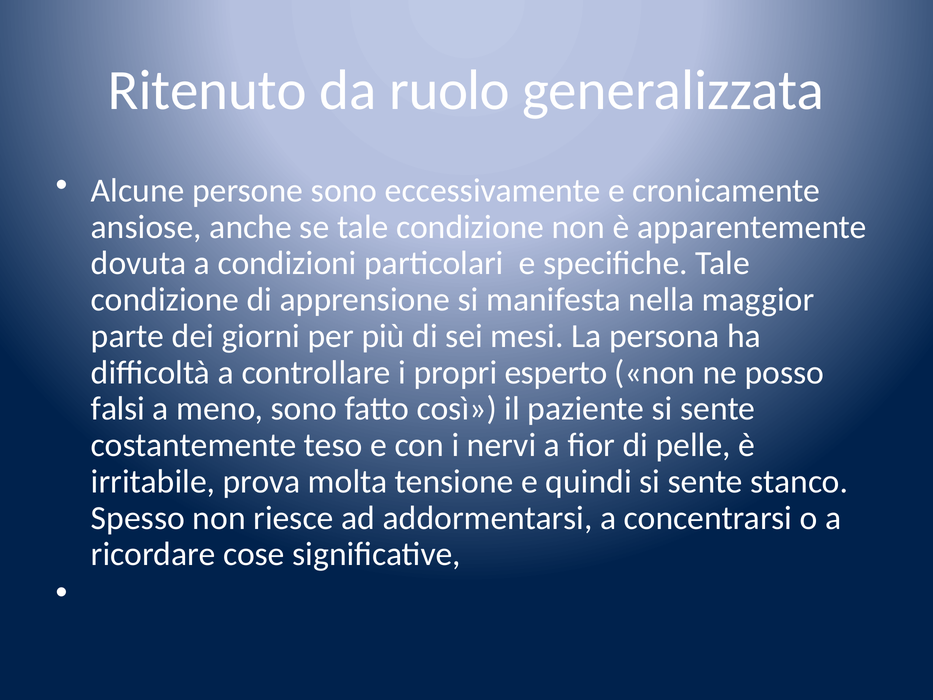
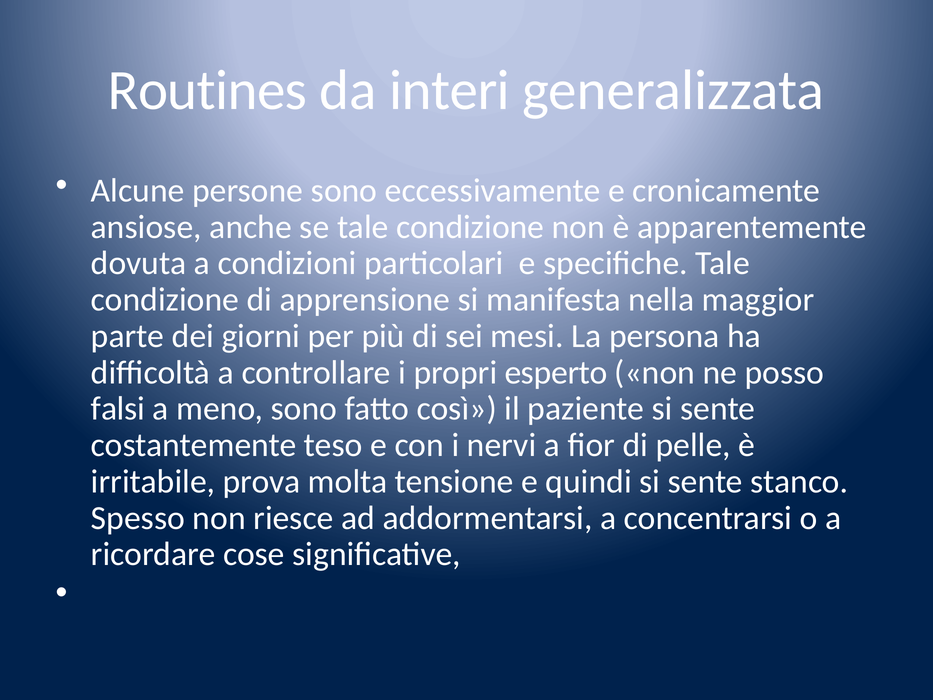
Ritenuto: Ritenuto -> Routines (207, 90)
ruolo: ruolo -> interi (450, 90)
